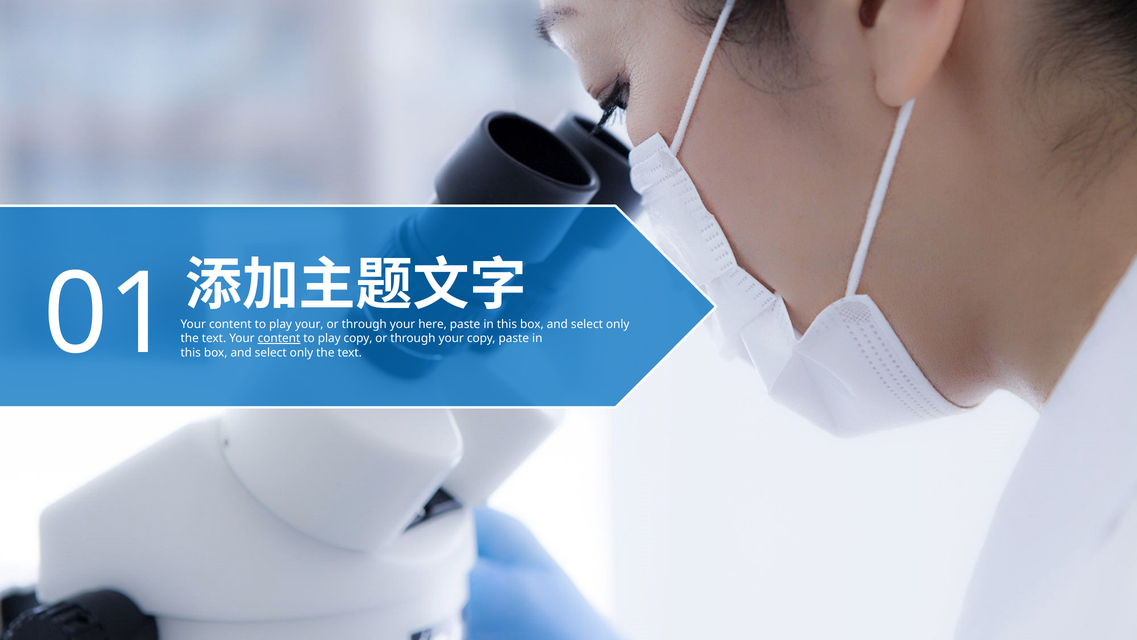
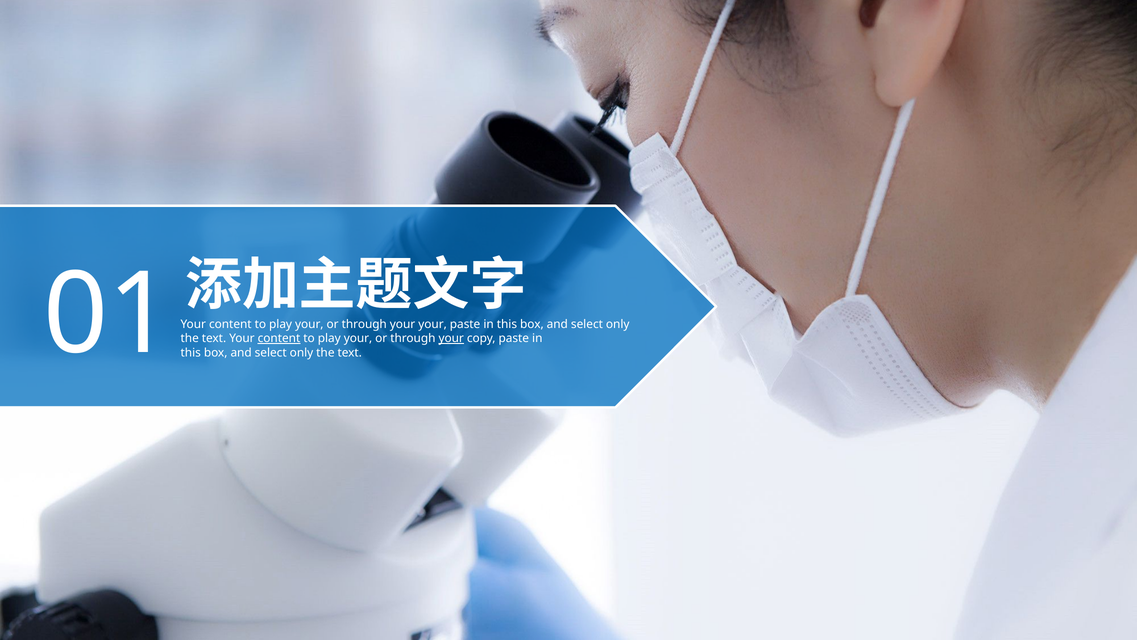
your here: here -> your (433, 324)
copy: copy -> your (358, 338)
your underline: none -> present (451, 338)
